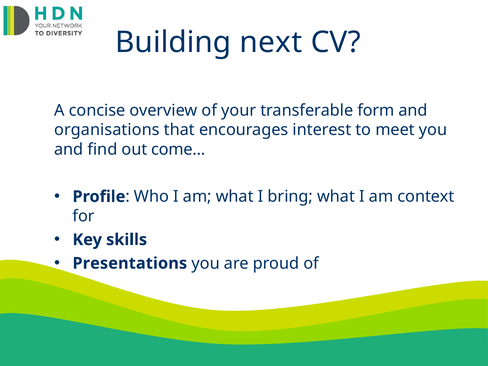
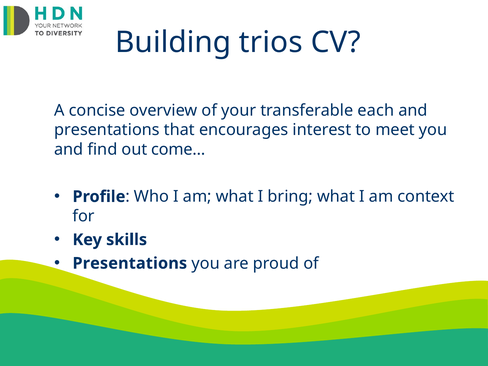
next: next -> trios (271, 42)
form: form -> each (376, 110)
organisations: organisations -> presentations (107, 130)
